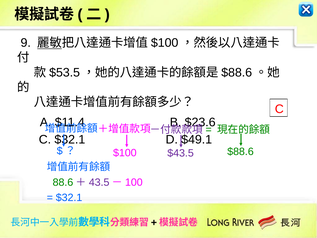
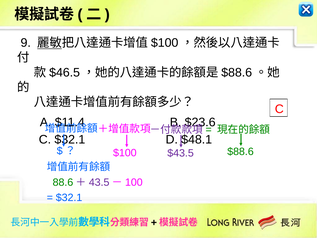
$53.5: $53.5 -> $46.5 (65, 72)
$49.1: $49.1 -> $48.1 (197, 140)
